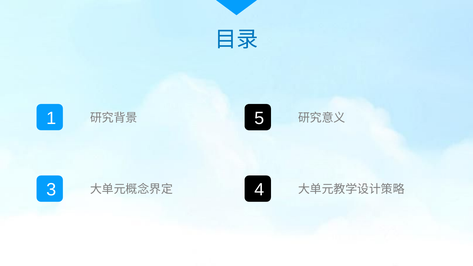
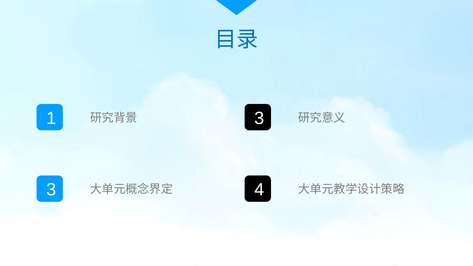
1 5: 5 -> 3 (259, 118)
